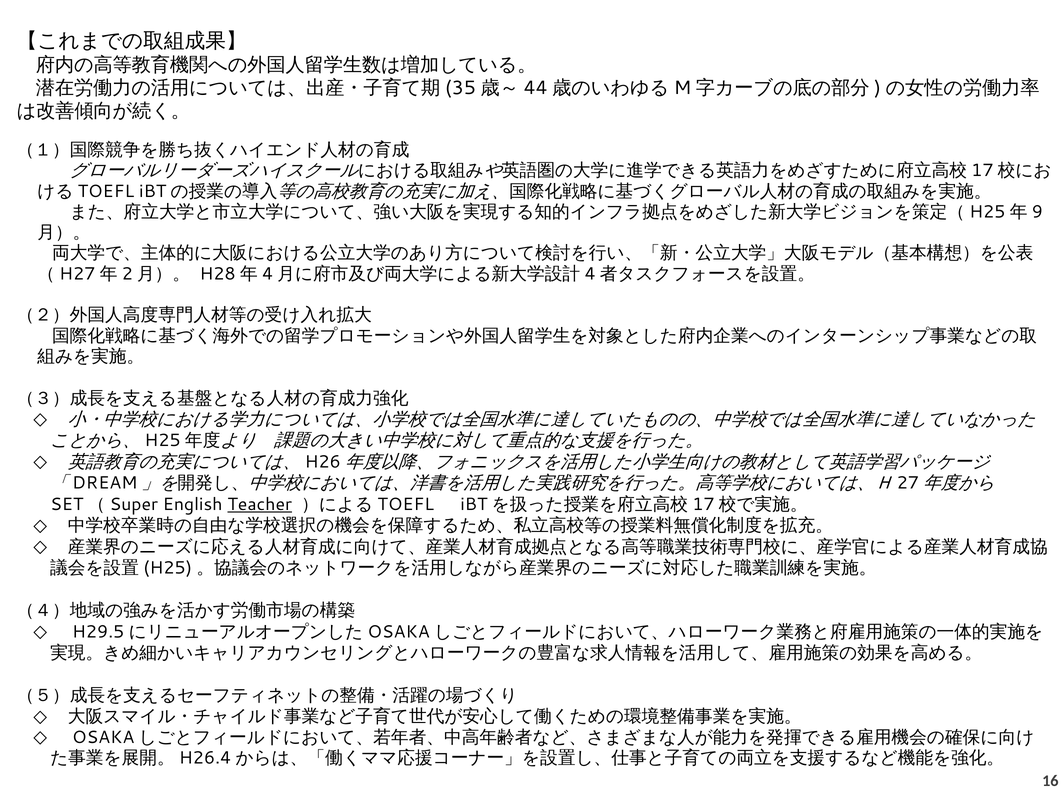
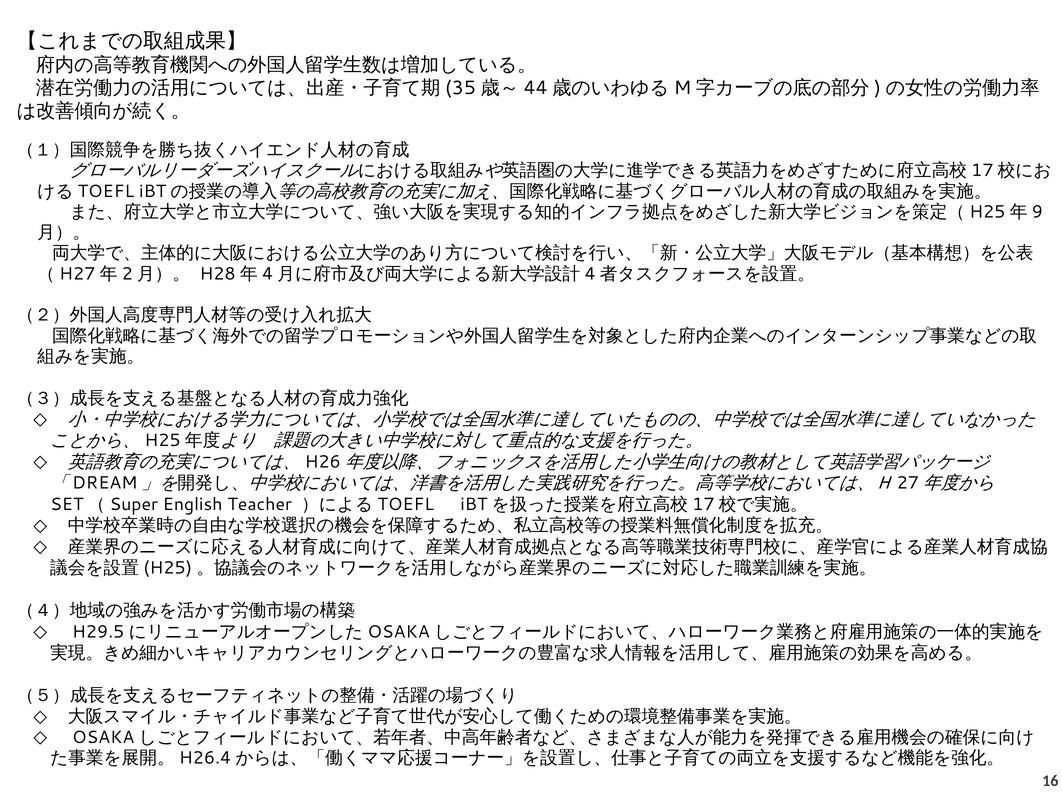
Teacher underline: present -> none (260, 505)
